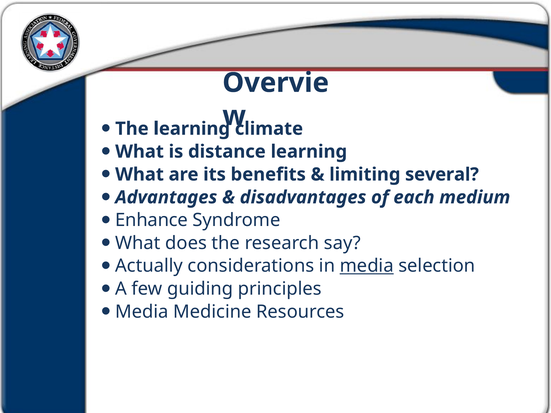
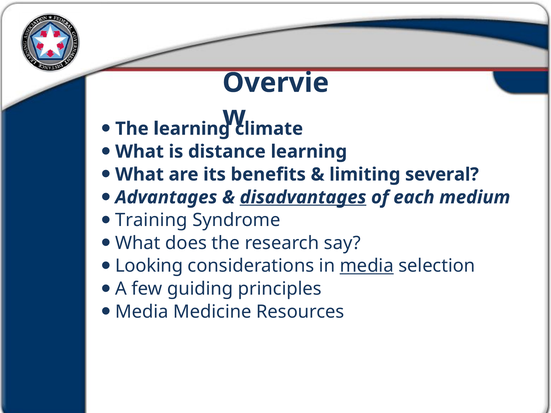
disadvantages underline: none -> present (303, 197)
Enhance: Enhance -> Training (151, 220)
Actually: Actually -> Looking (149, 266)
